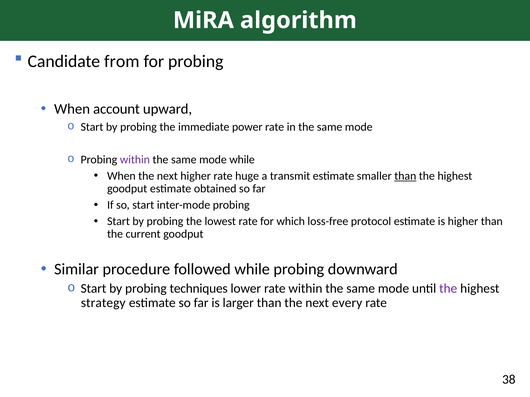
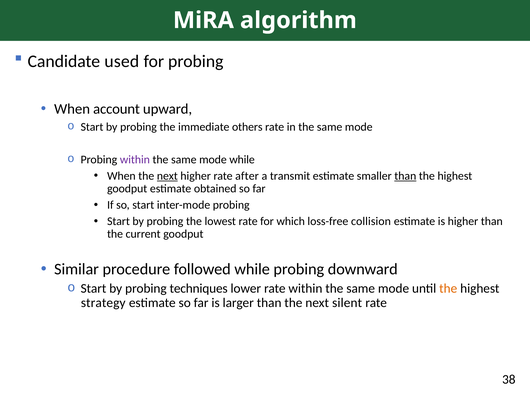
from: from -> used (122, 61)
power: power -> others (247, 127)
next underline: none -> present (167, 176)
huge: huge -> after (247, 176)
protocol: protocol -> collision (371, 222)
the colour: purple -> orange (448, 289)
every: every -> silent (347, 303)
